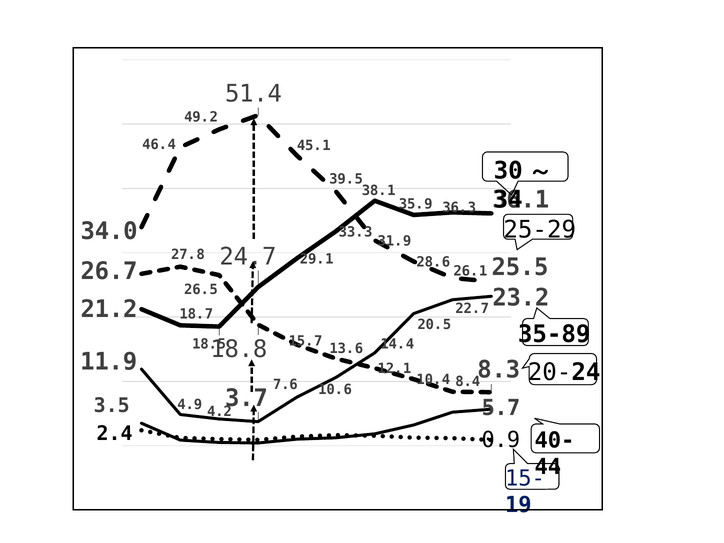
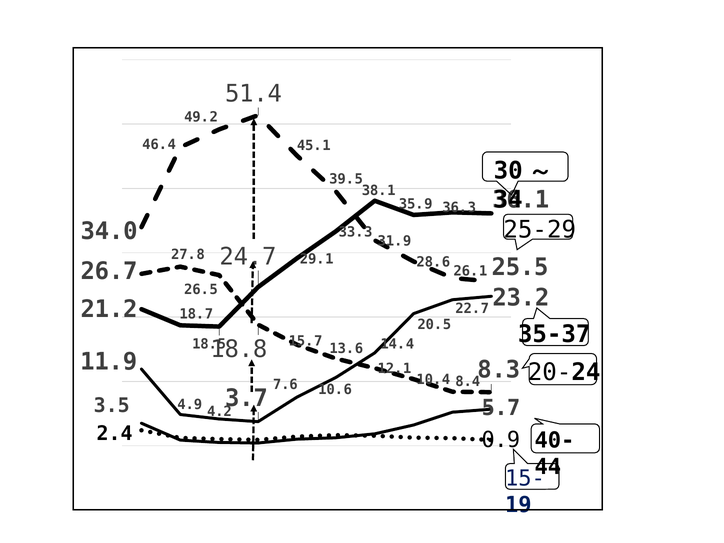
35-89: 35-89 -> 35-37 (554, 334)
